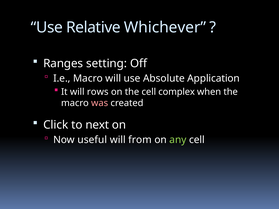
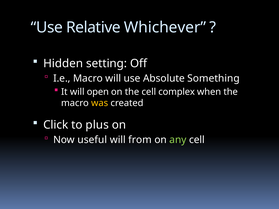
Ranges: Ranges -> Hidden (63, 64)
Application: Application -> Something (214, 78)
rows: rows -> open (98, 92)
was colour: pink -> yellow (100, 103)
next: next -> plus (97, 125)
